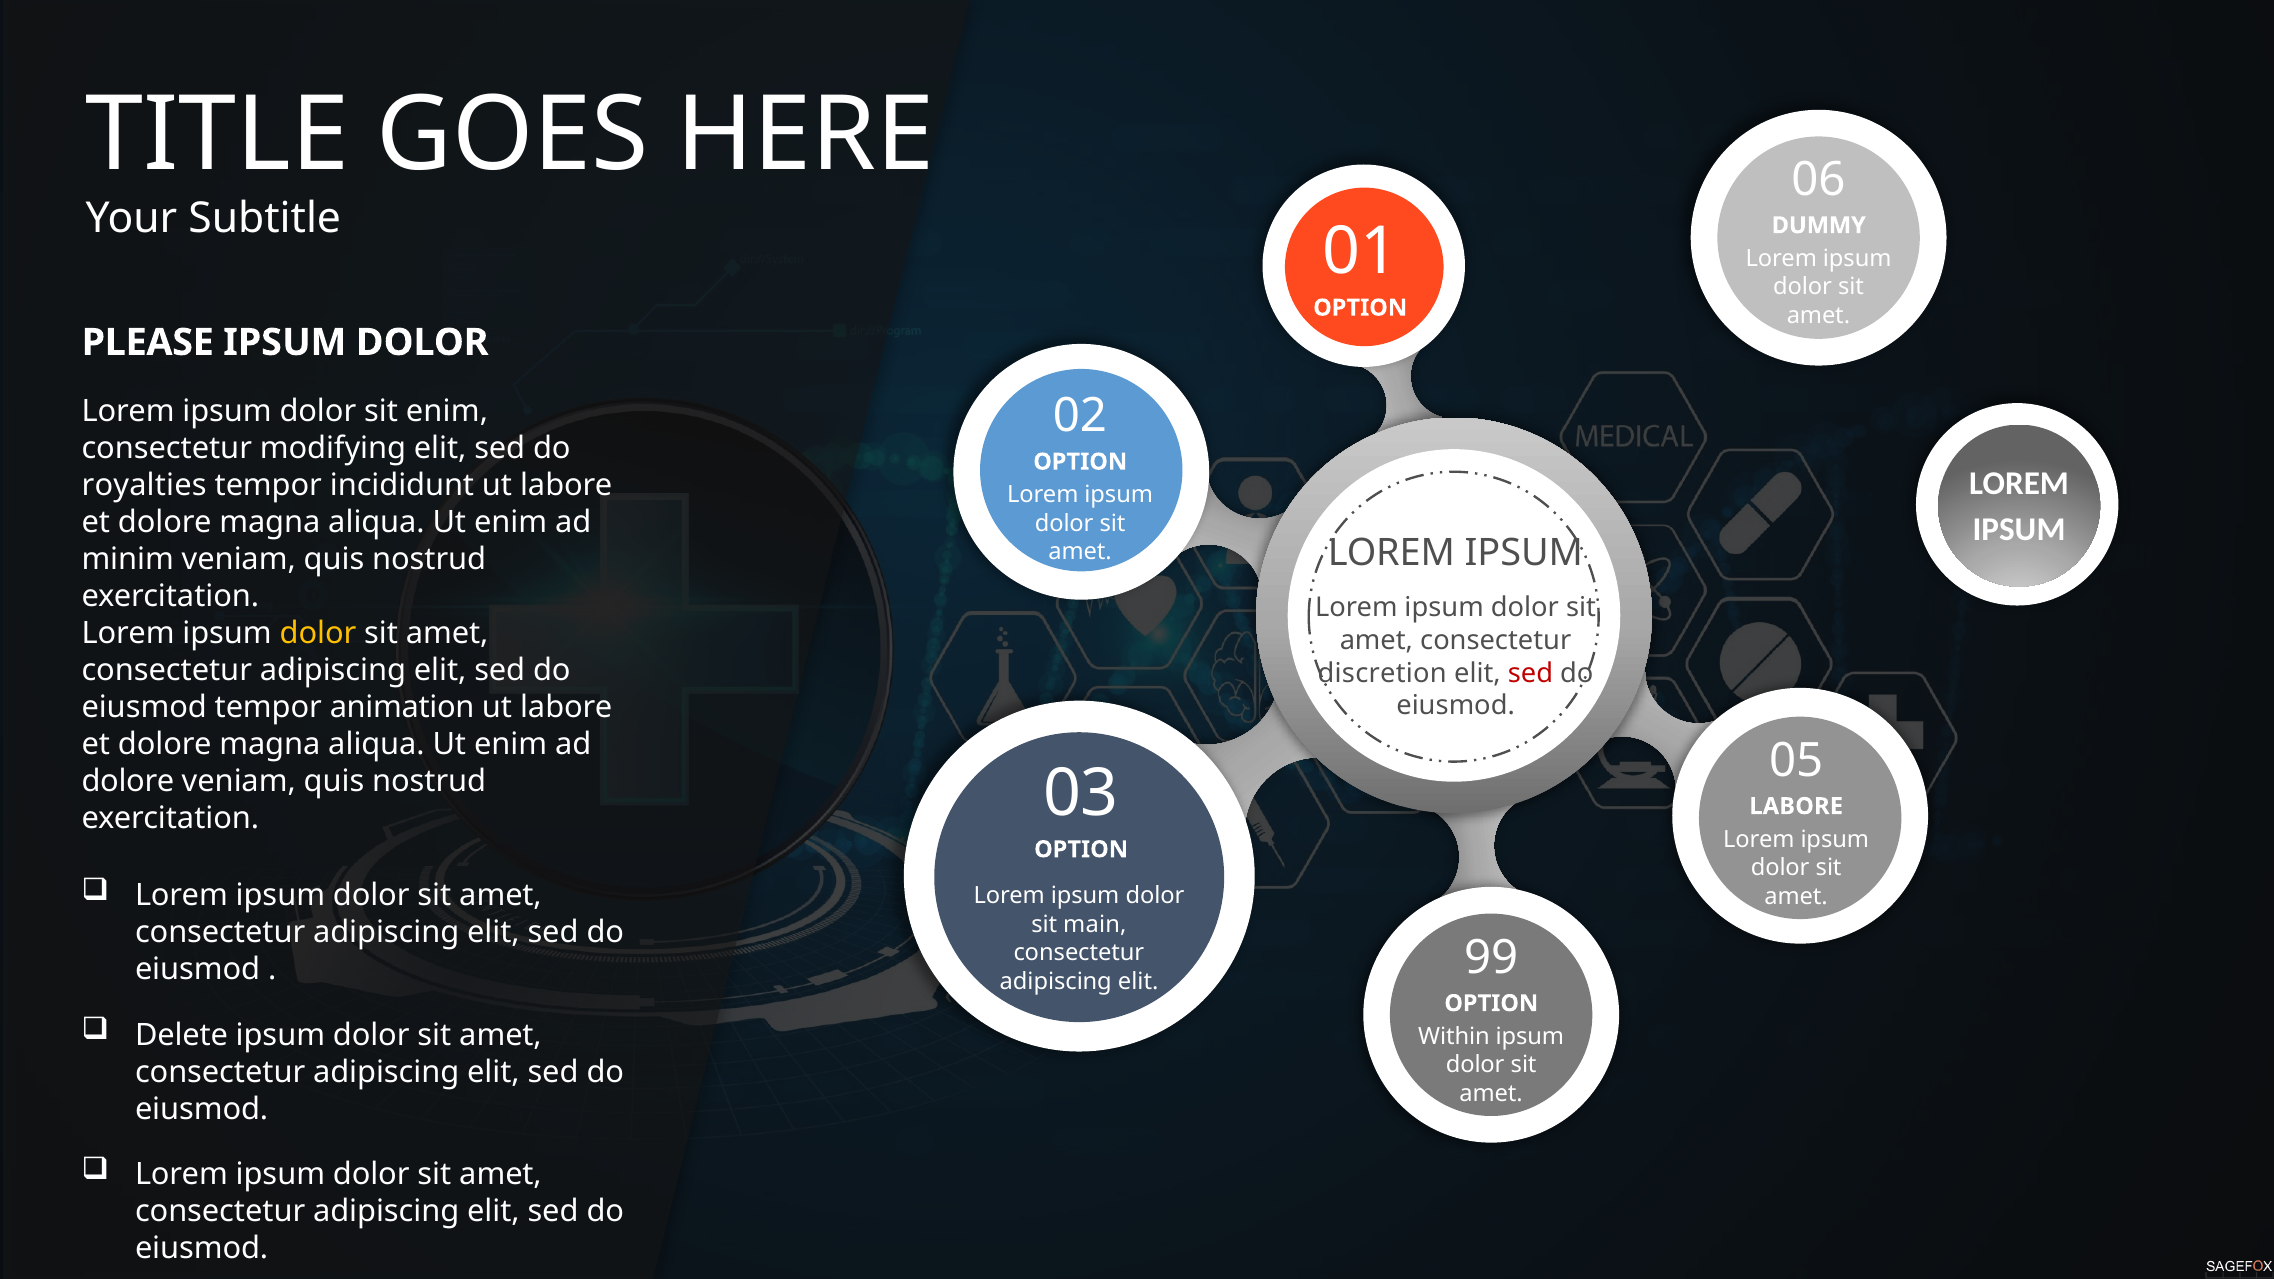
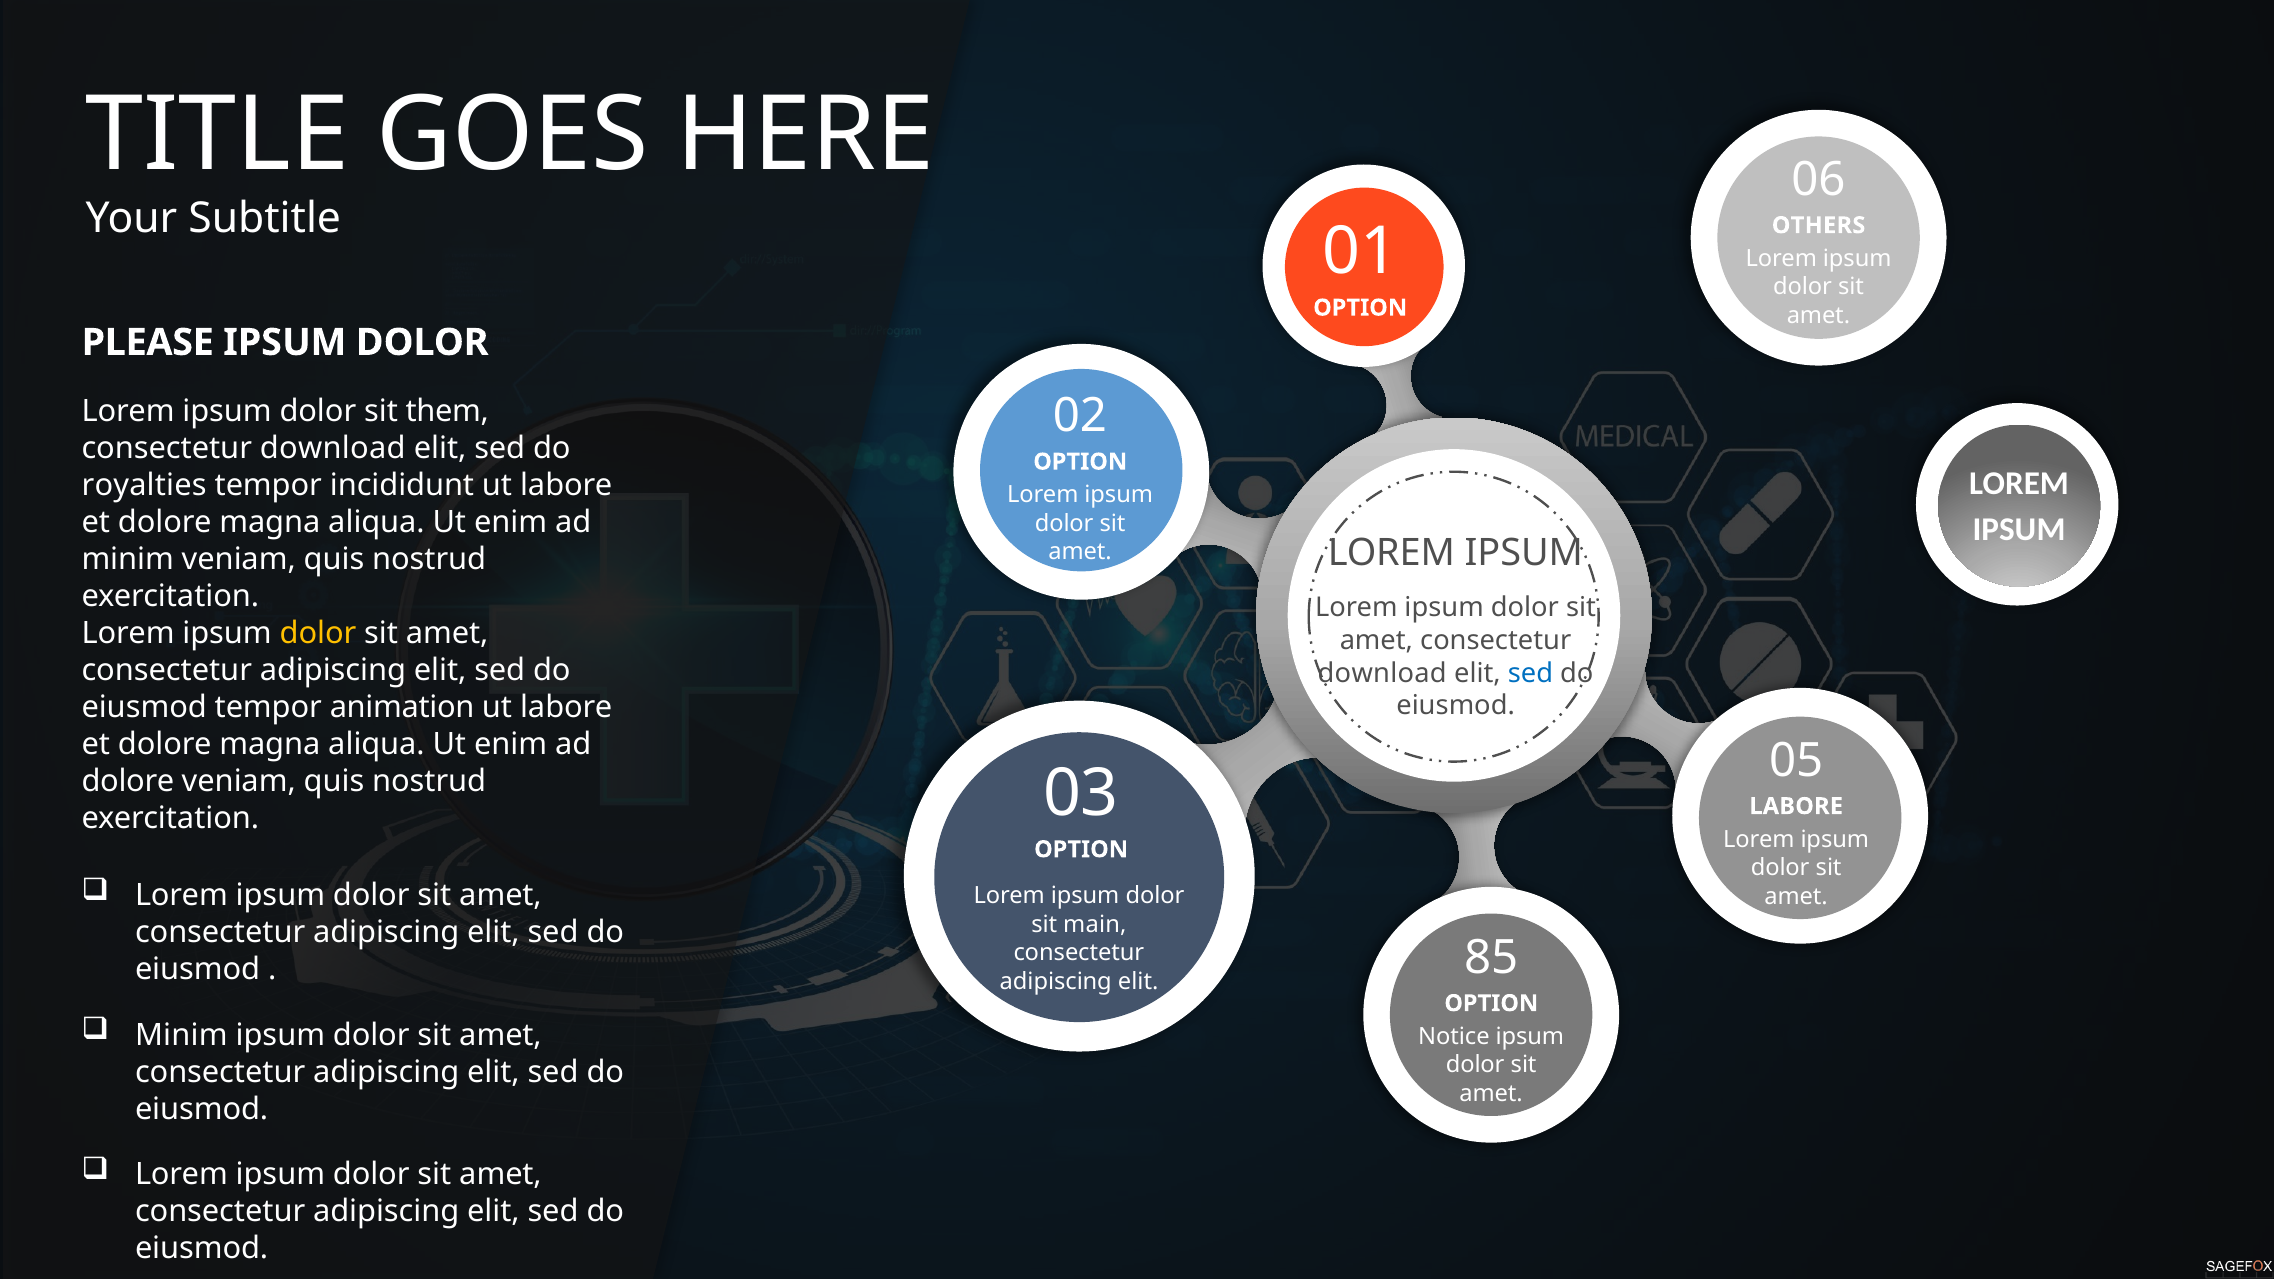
DUMMY: DUMMY -> OTHERS (1819, 225)
sit enim: enim -> them (447, 412)
modifying: modifying -> download (333, 449)
discretion: discretion -> download (1382, 673)
sed colour: red -> blue (1530, 673)
99: 99 -> 85 (1491, 958)
Delete: Delete -> Minim (181, 1035)
Within: Within -> Notice (1454, 1037)
